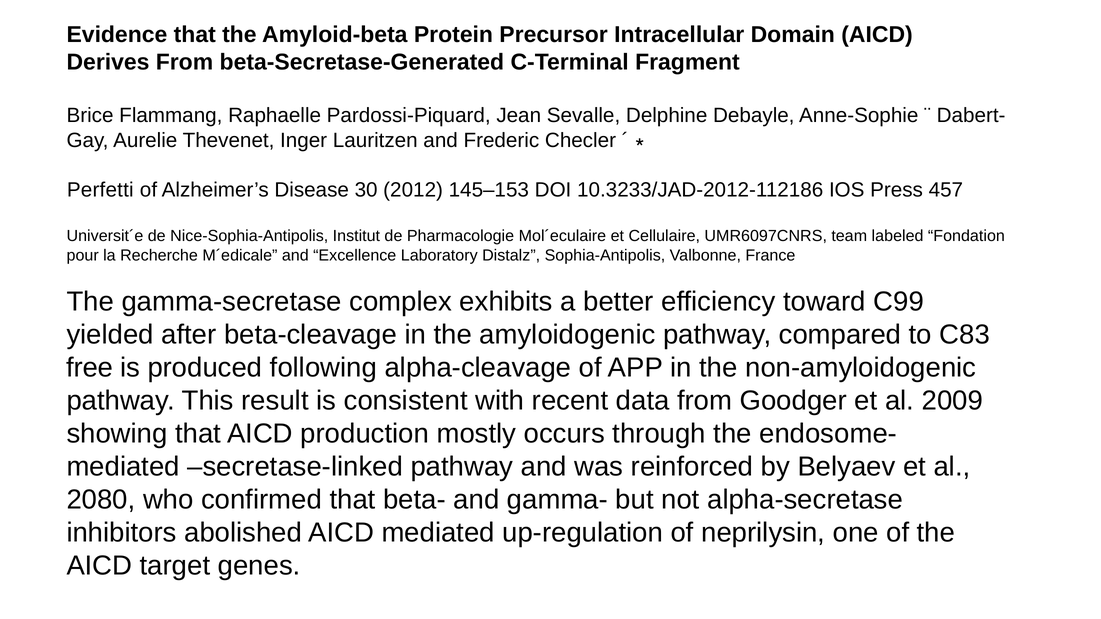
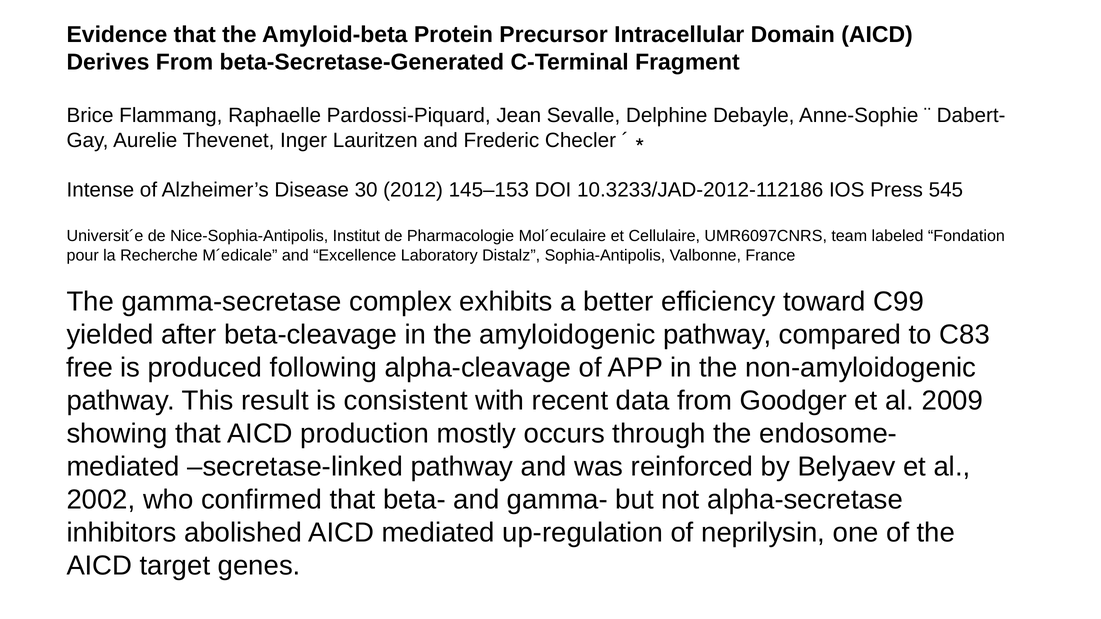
Perfetti: Perfetti -> Intense (100, 190)
457: 457 -> 545 (946, 190)
2080: 2080 -> 2002 (101, 500)
